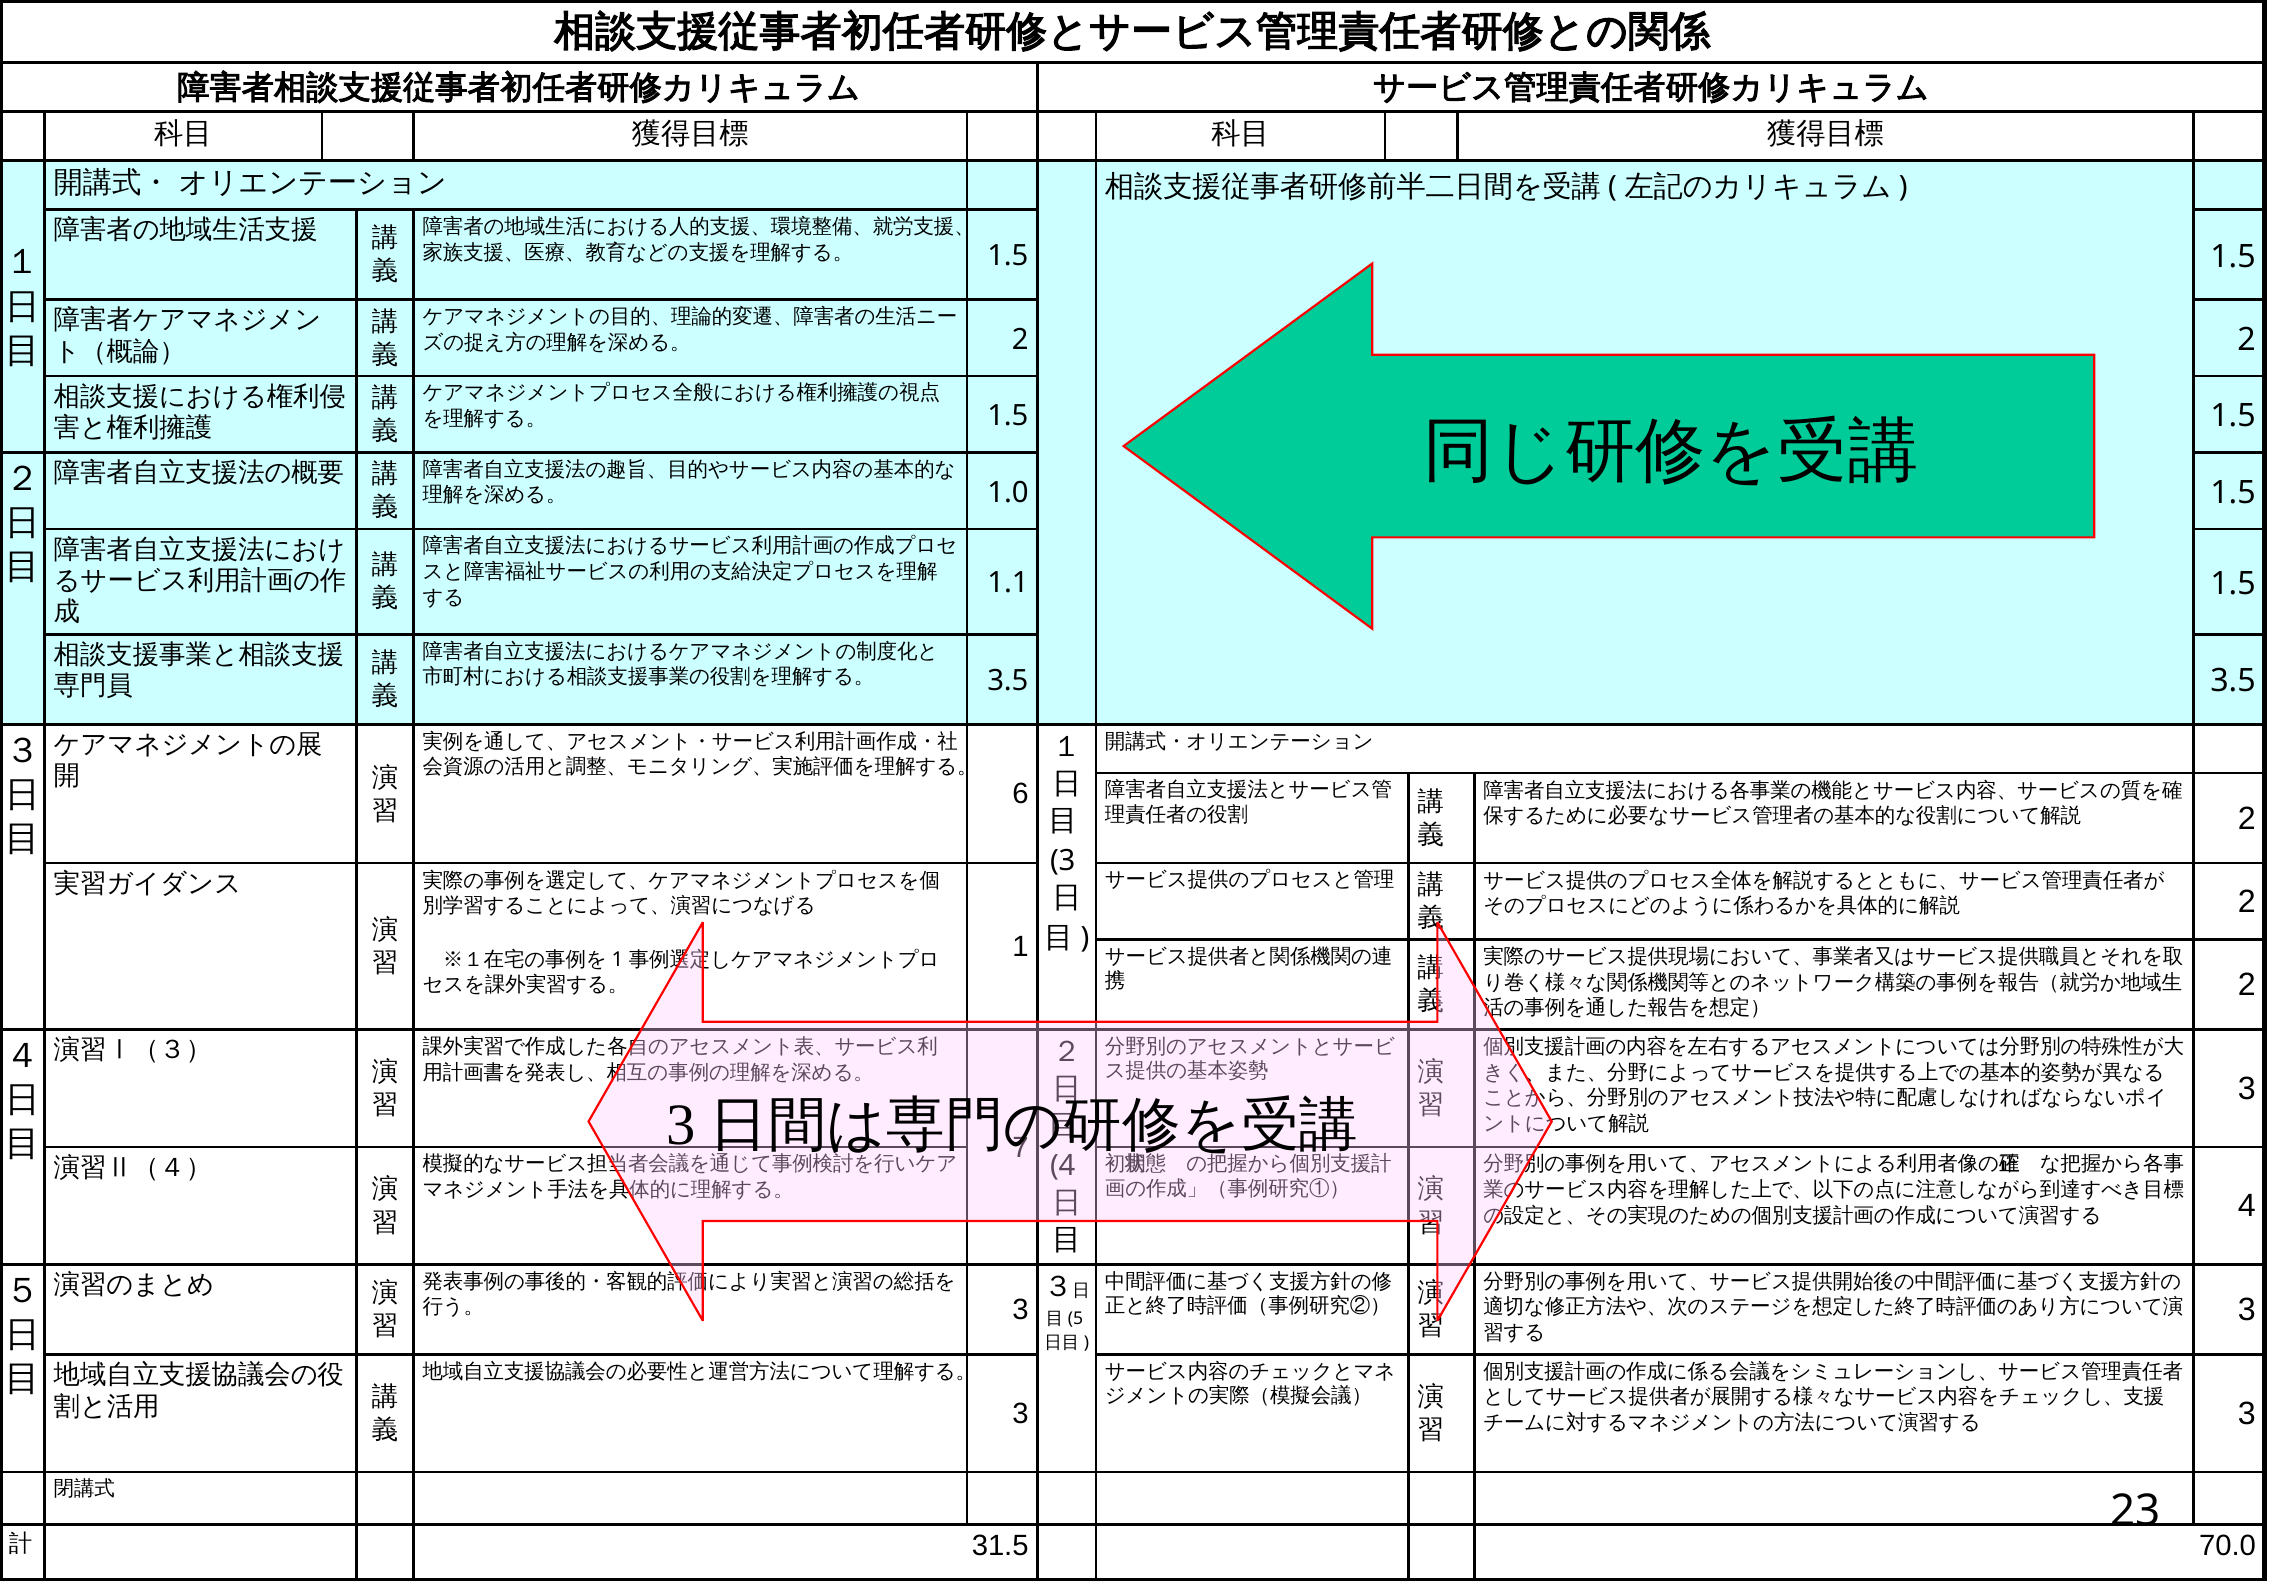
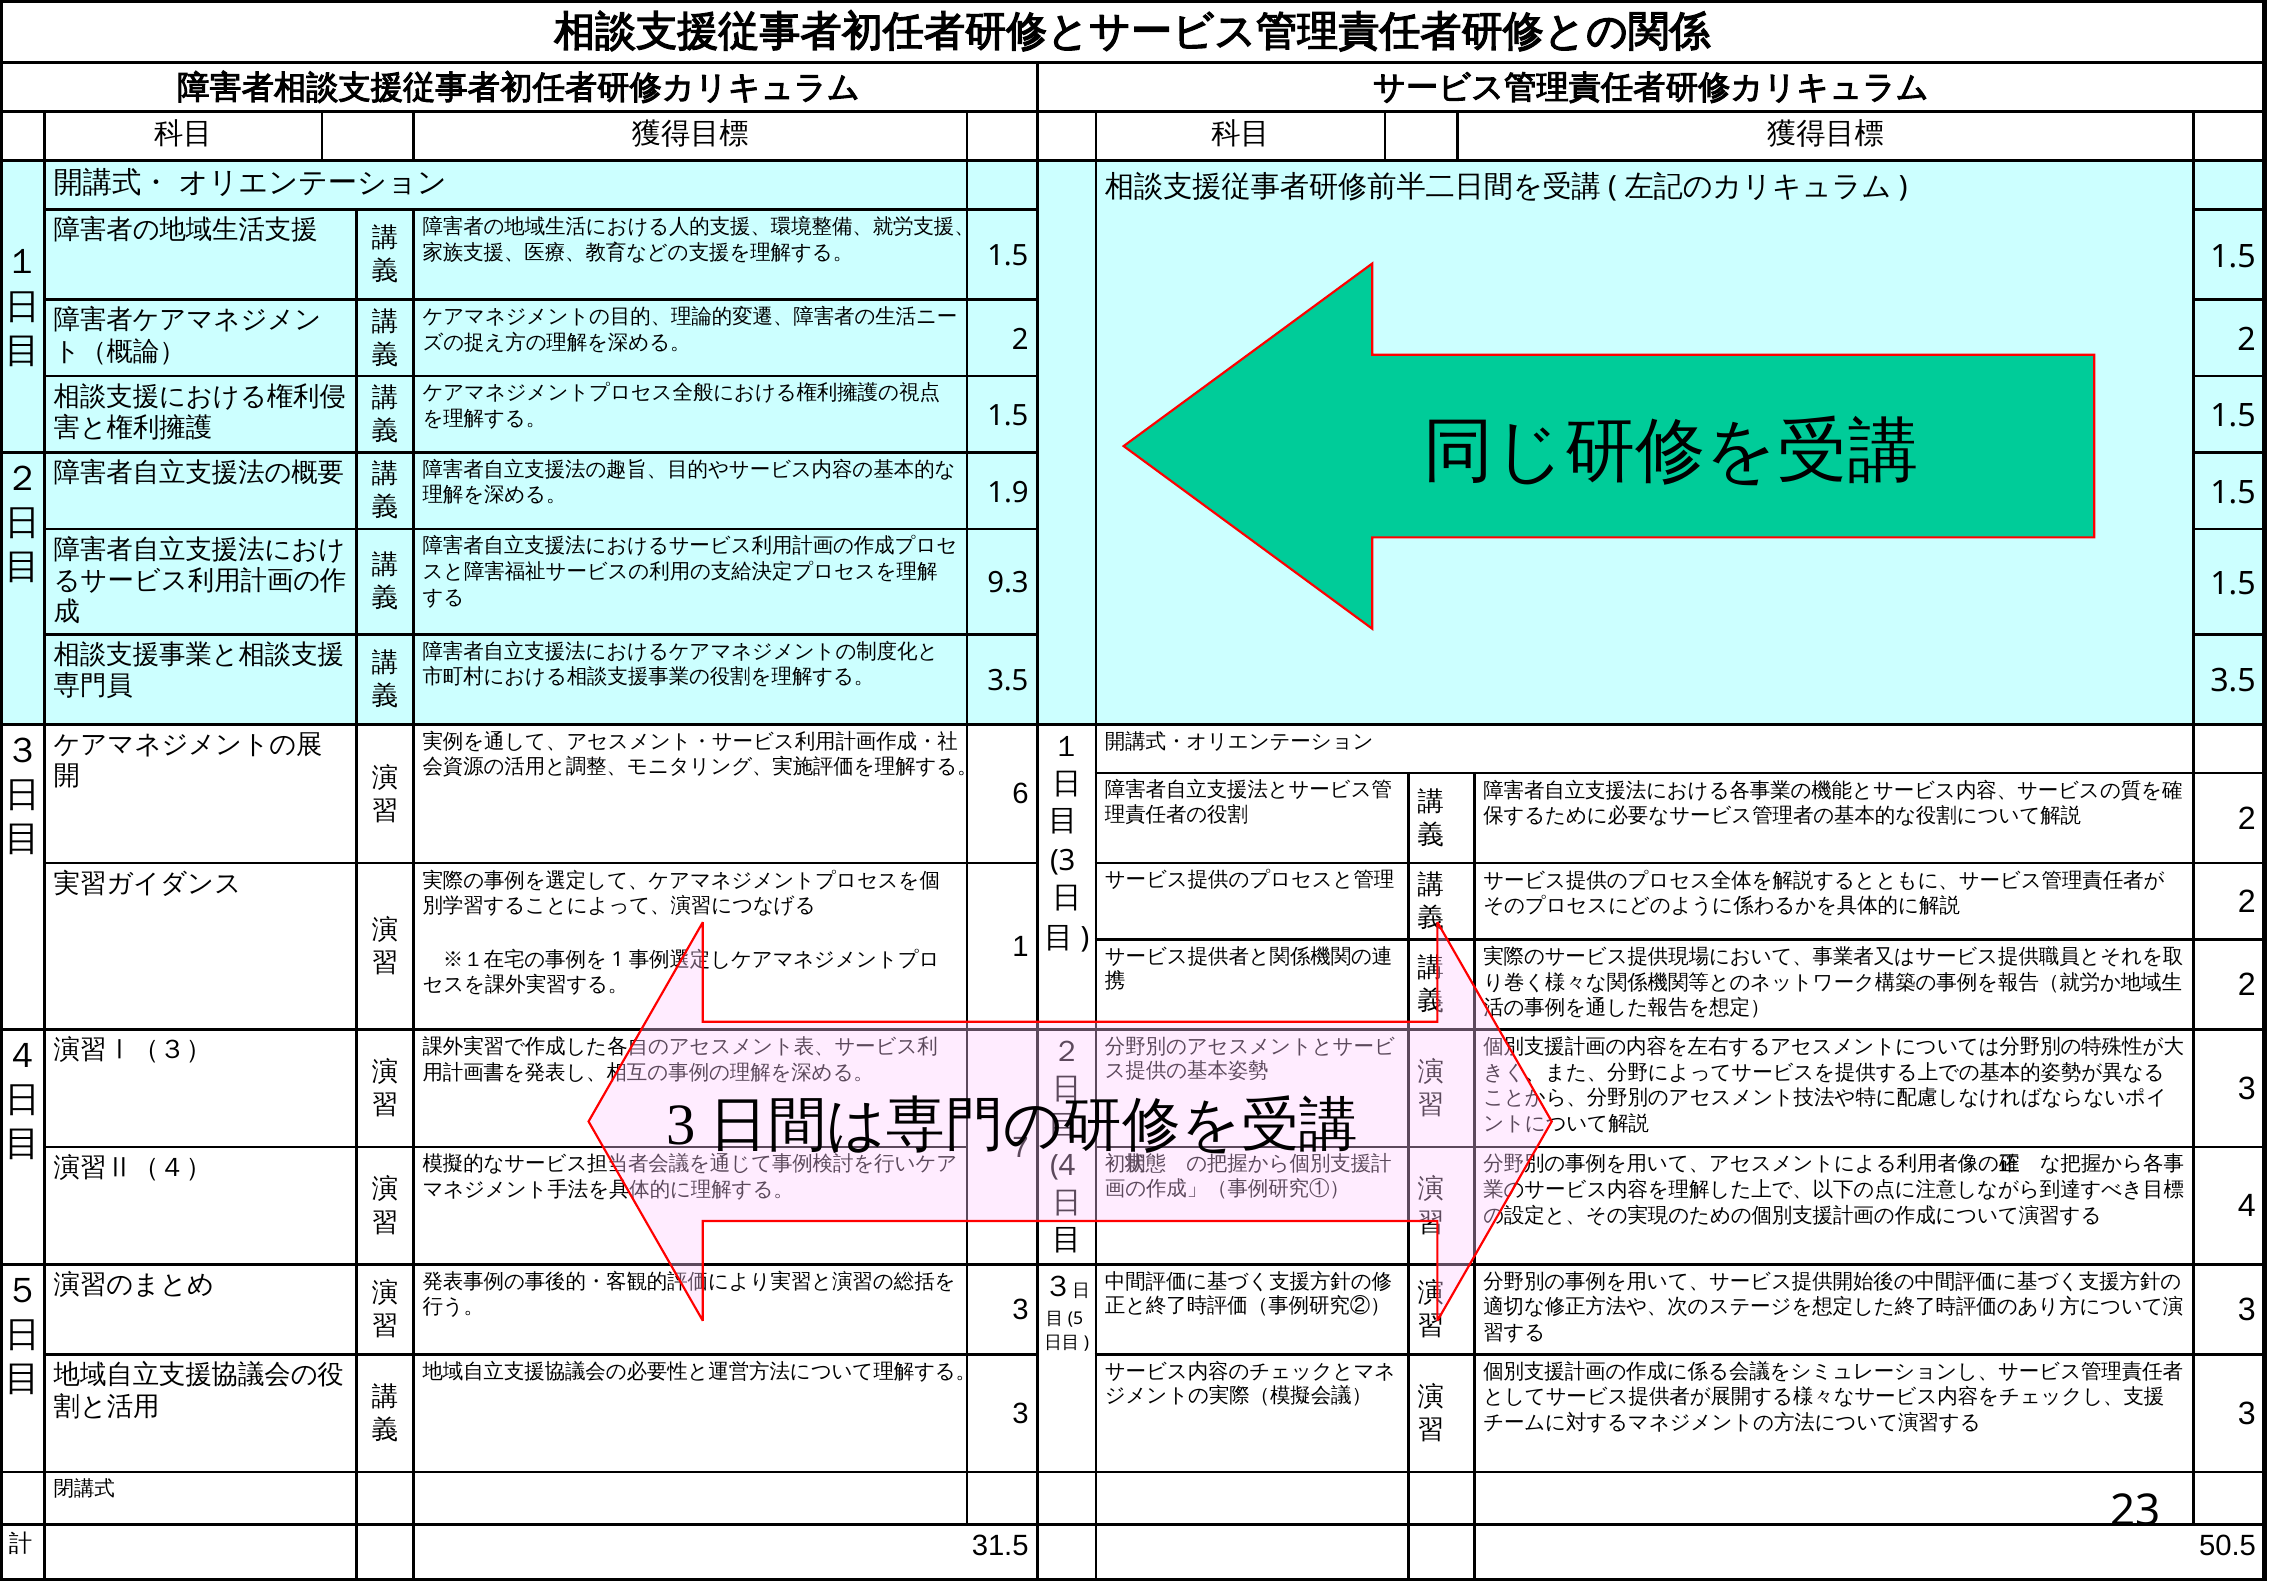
1.0: 1.0 -> 1.9 (1008, 492)
1.1: 1.1 -> 9.3 (1008, 583)
70.0: 70.0 -> 50.5 (2228, 1545)
